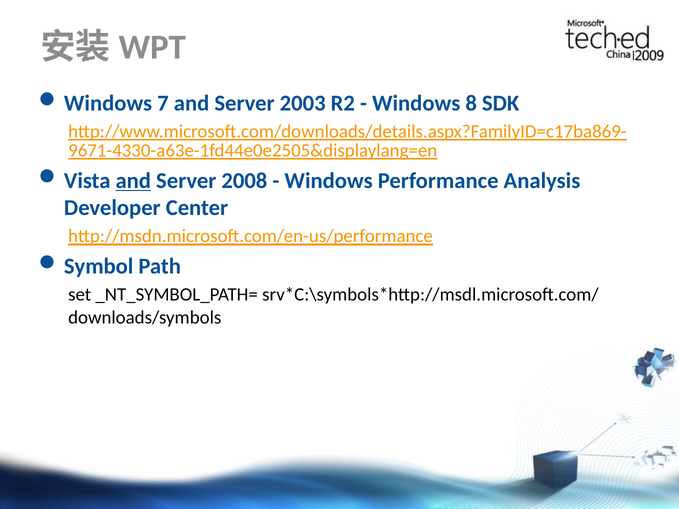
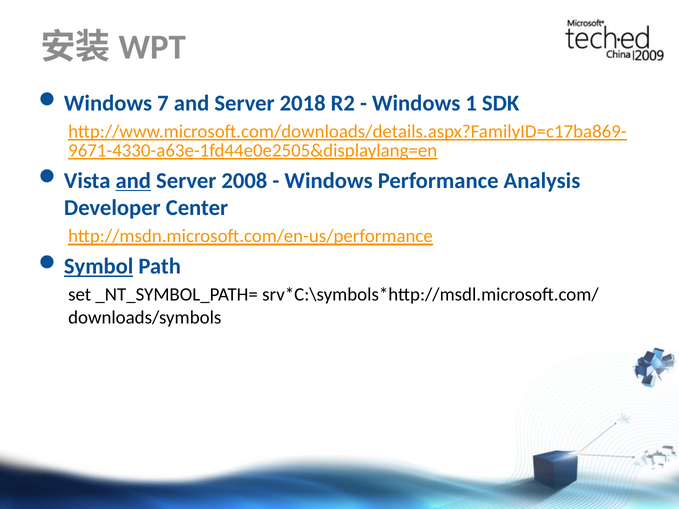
2003: 2003 -> 2018 (303, 103)
8: 8 -> 1 (471, 103)
Symbol underline: none -> present (99, 267)
